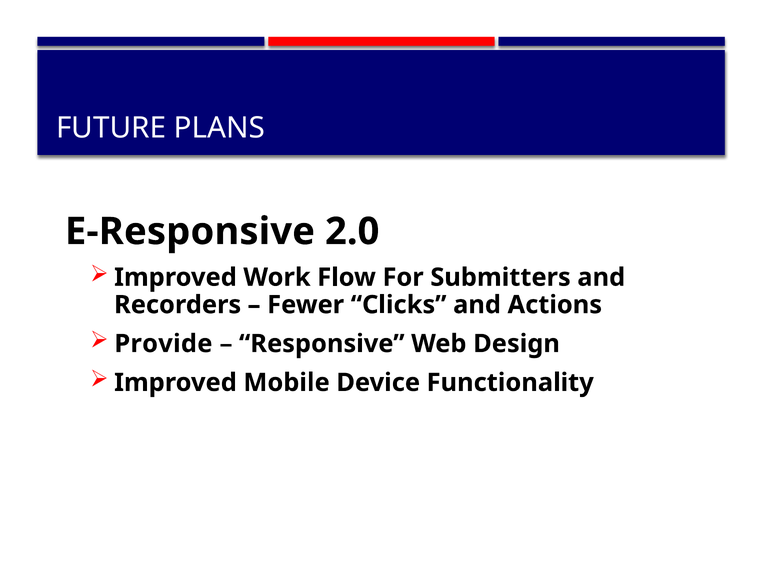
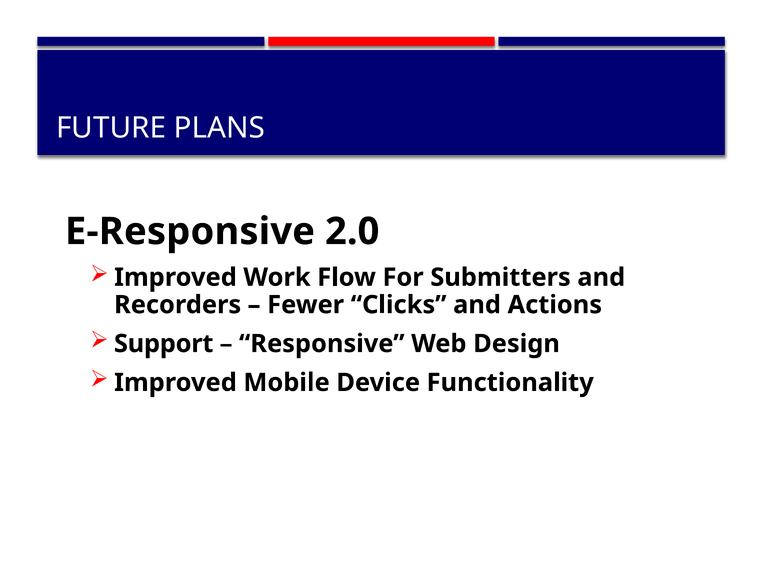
Provide: Provide -> Support (164, 344)
